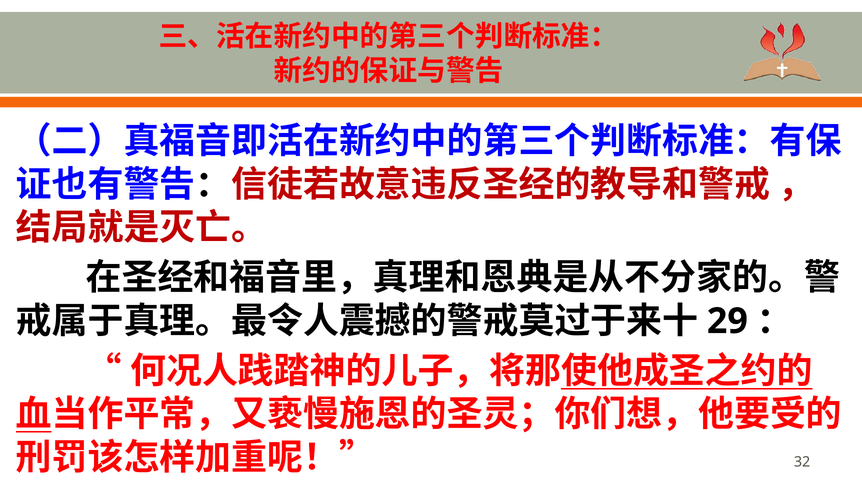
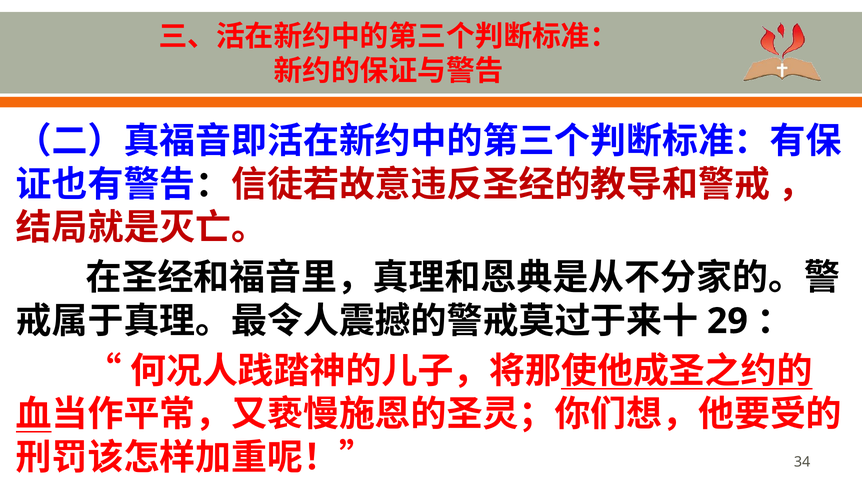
32: 32 -> 34 (802, 462)
